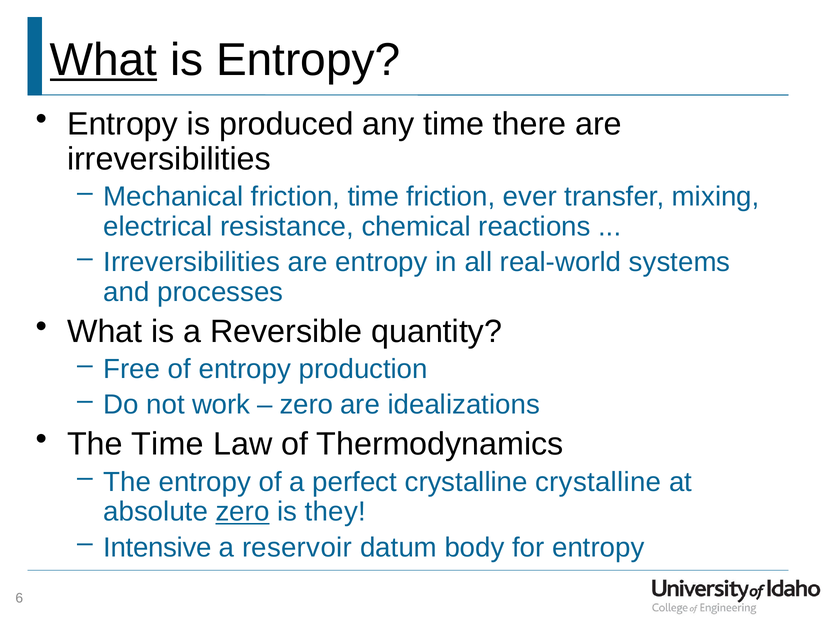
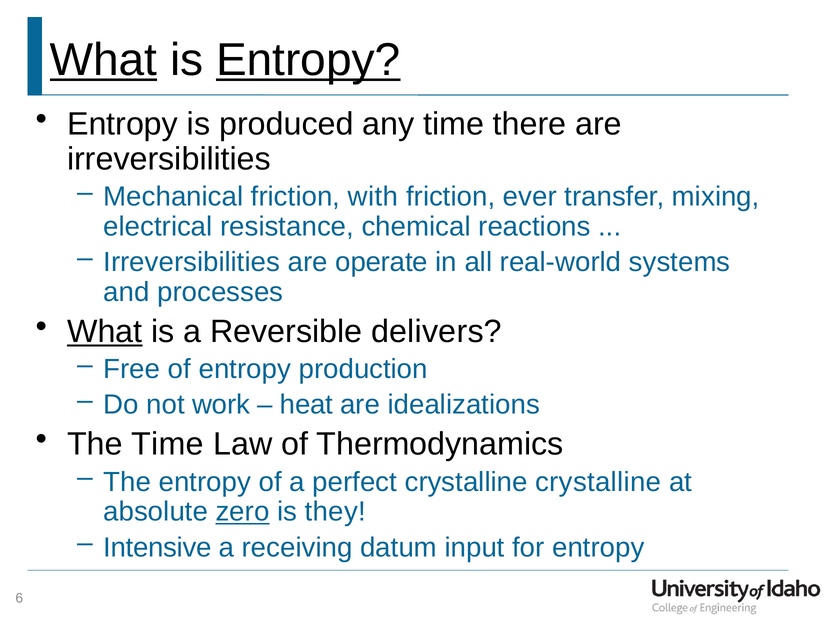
Entropy underline: none -> present (308, 60)
friction time: time -> with (373, 197)
are entropy: entropy -> operate (382, 262)
What underline: none -> present (105, 332)
quantity: quantity -> delivers (437, 332)
zero: zero -> heat (306, 405)
reservoir: reservoir -> receiving (297, 548)
body: body -> input (475, 548)
